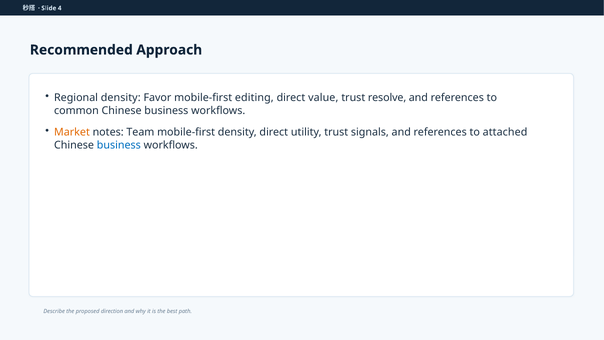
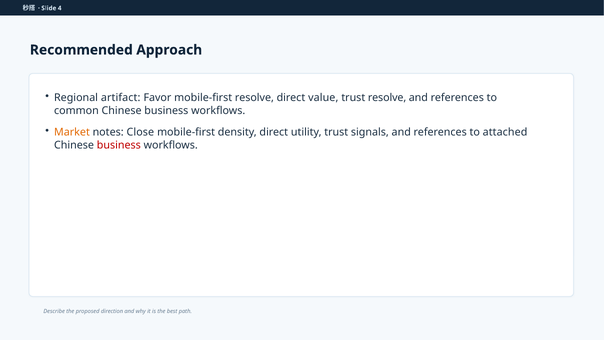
Regional density: density -> artifact (121, 98)
mobile-first editing: editing -> resolve (254, 98)
Team: Team -> Close (140, 132)
business colour: blue -> red (119, 145)
